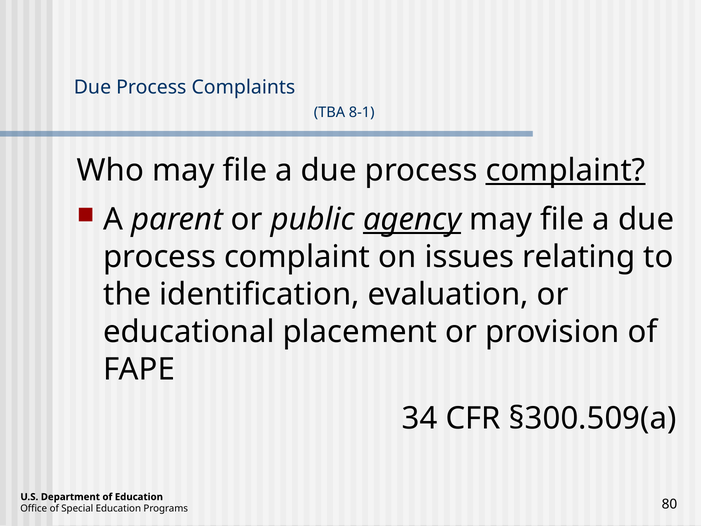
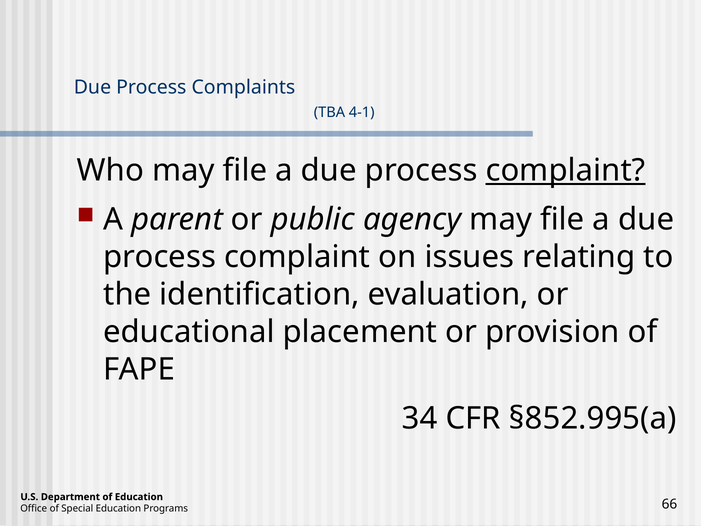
8-1: 8-1 -> 4-1 (362, 112)
agency underline: present -> none (412, 220)
§300.509(a: §300.509(a -> §852.995(a (593, 418)
80: 80 -> 66 (669, 504)
